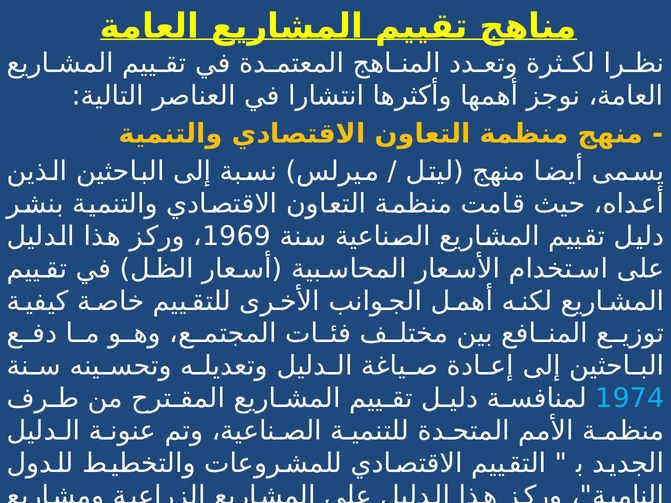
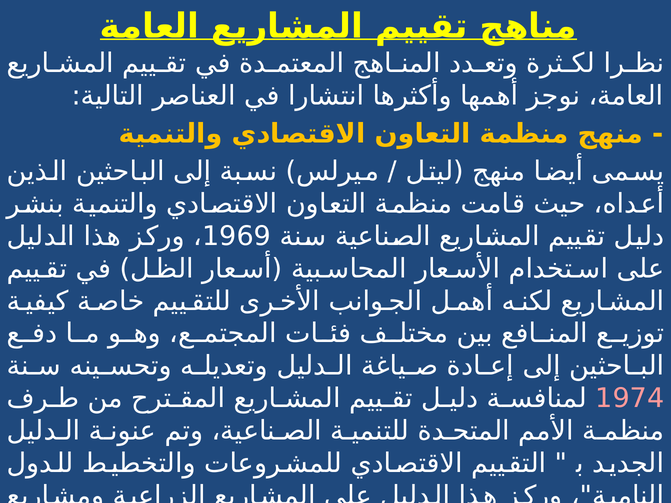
1974 colour: light blue -> pink (630, 399)
